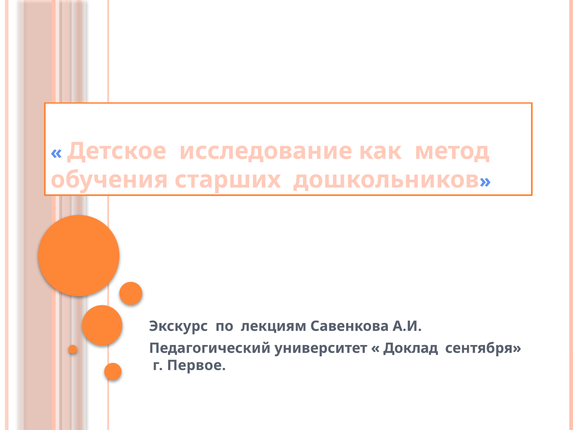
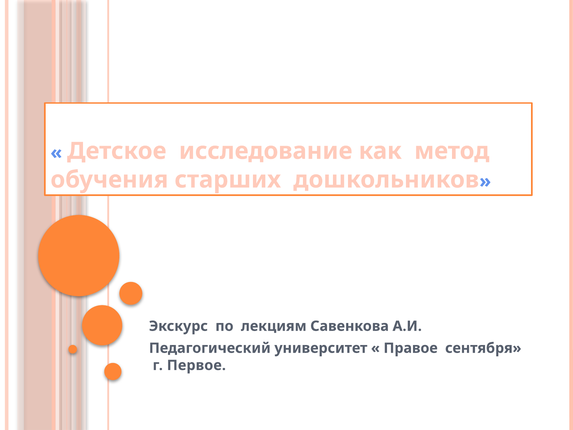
Доклад: Доклад -> Правое (411, 348)
